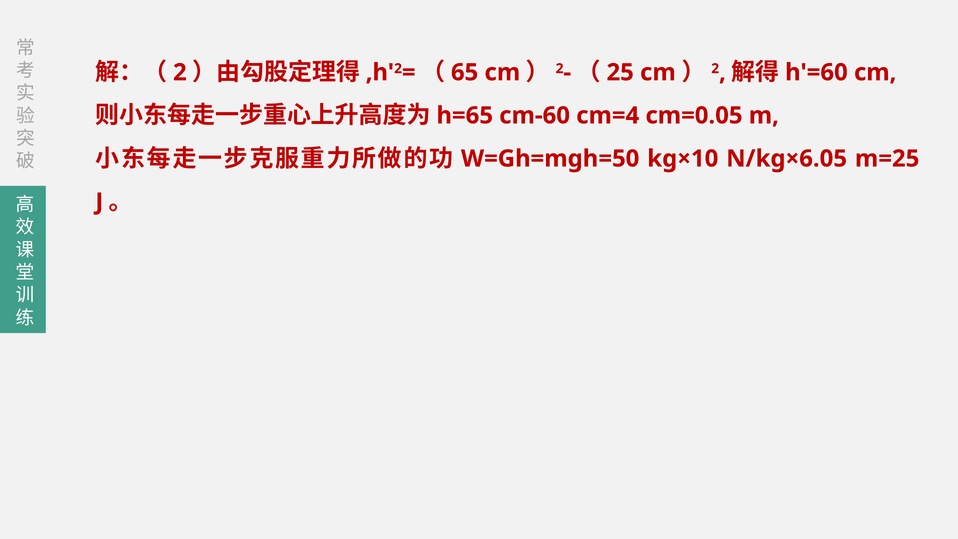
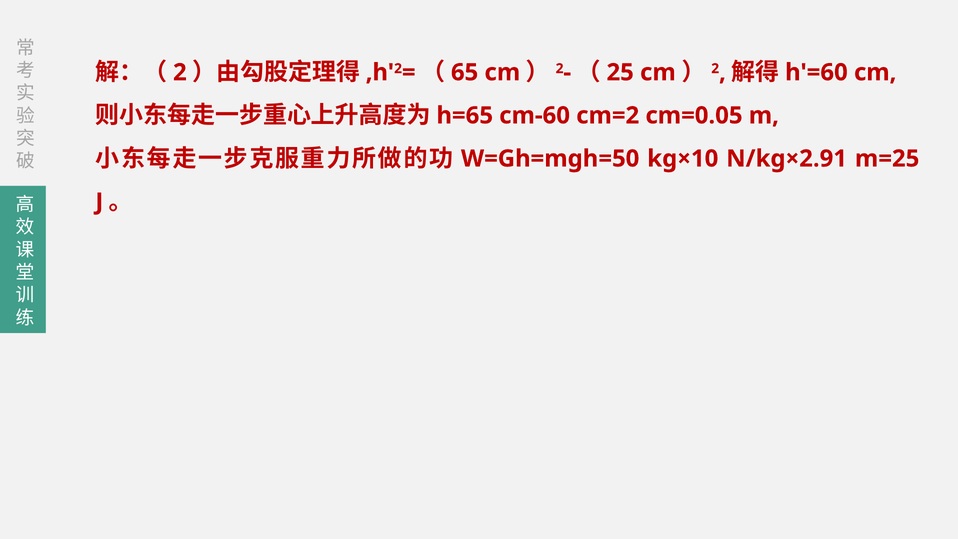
cm=4: cm=4 -> cm=2 (608, 116)
N/kg×6.05: N/kg×6.05 -> N/kg×2.91 (787, 159)
